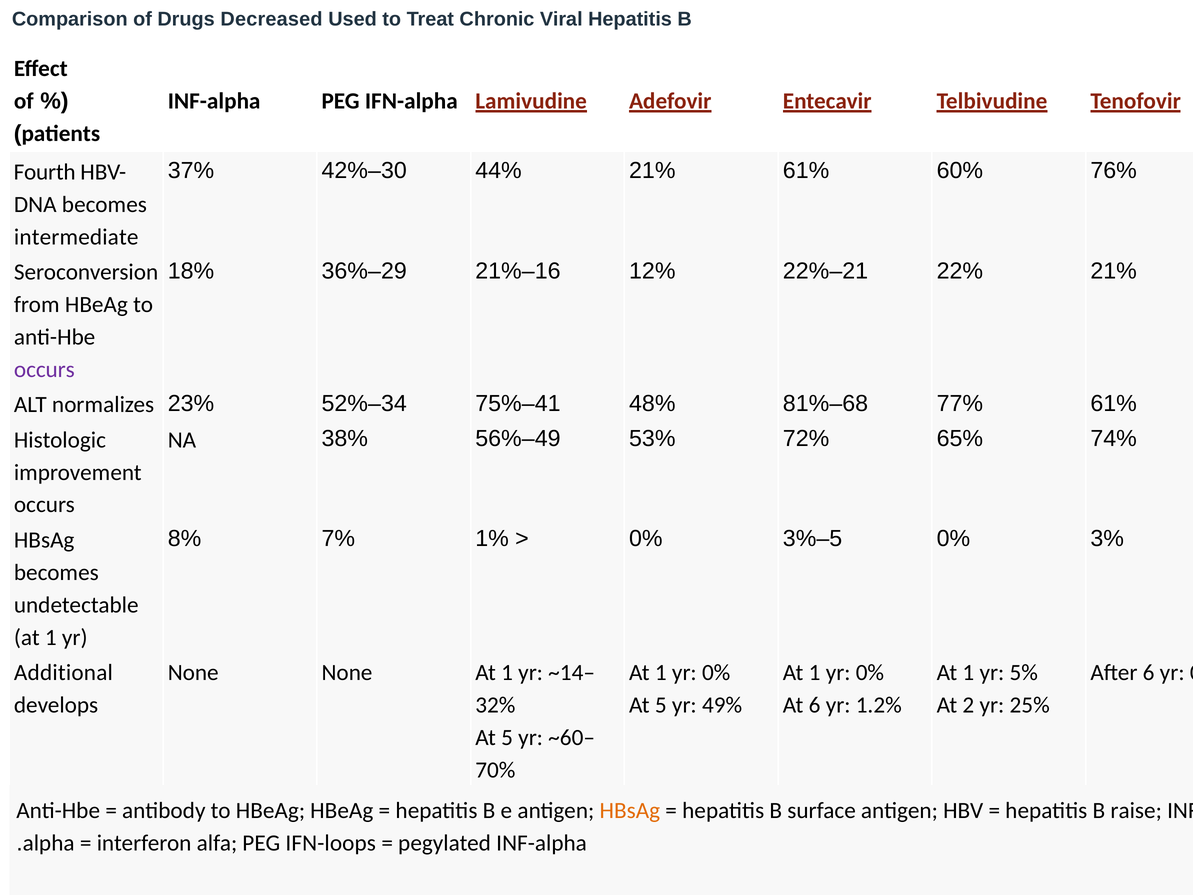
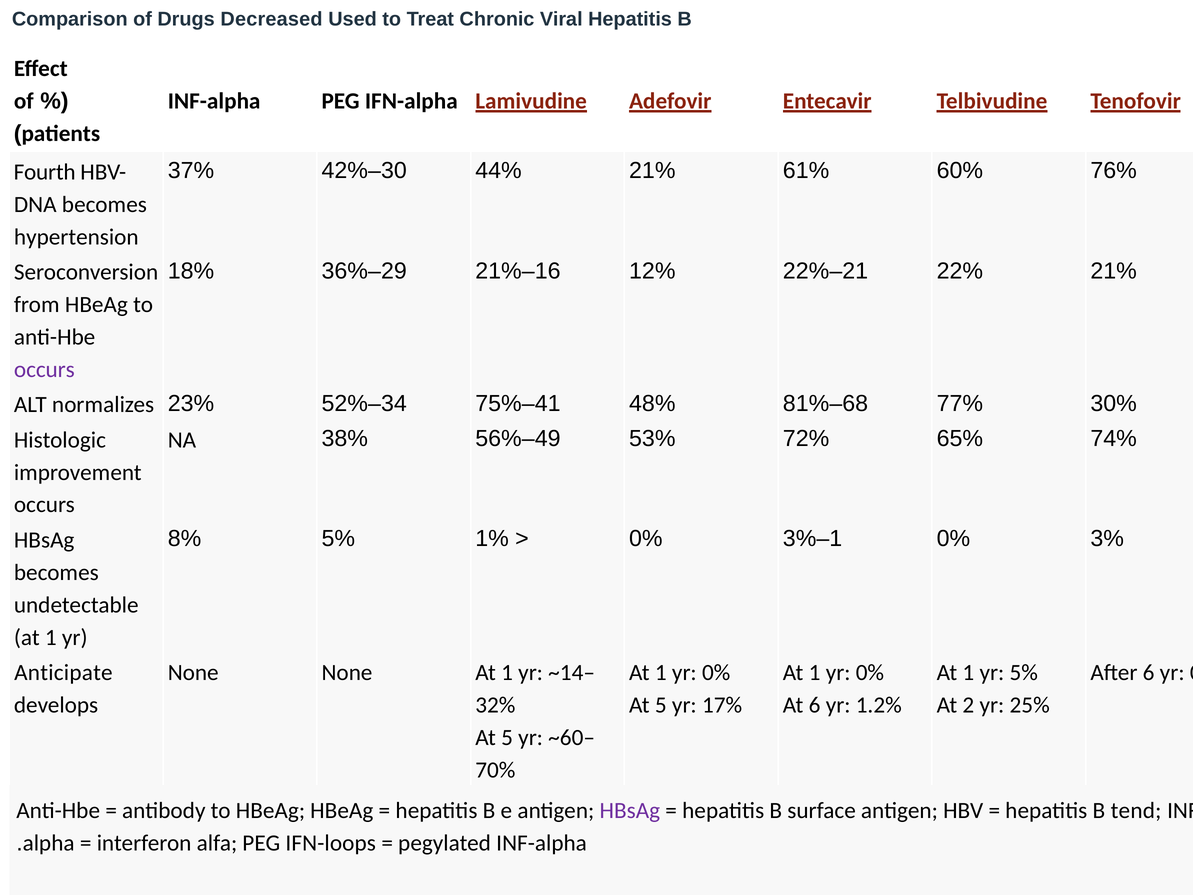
intermediate: intermediate -> hypertension (76, 237)
77% 61%: 61% -> 30% (1114, 403)
8% 7%: 7% -> 5% (338, 538)
0% 5: 5 -> 1 (836, 538)
Additional: Additional -> Anticipate (63, 672)
49%: 49% -> 17% (722, 705)
HBsAg colour: orange -> purple (630, 811)
raise: raise -> tend (1136, 811)
